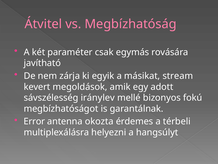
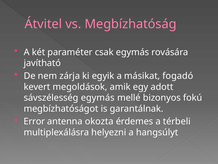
stream: stream -> fogadó (178, 76)
sávszélesség iránylev: iránylev -> egymás (98, 97)
